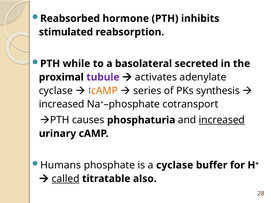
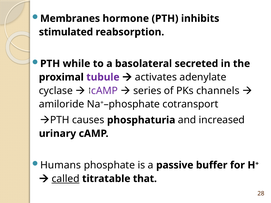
Reabsorbed: Reabsorbed -> Membranes (70, 19)
cAMP colour: orange -> purple (105, 91)
synthesis: synthesis -> channels (218, 91)
increased: increased -> amiloride (62, 104)
increased underline: present -> none (222, 120)
a cyclase: cyclase -> passive (175, 165)
also: also -> that (145, 179)
